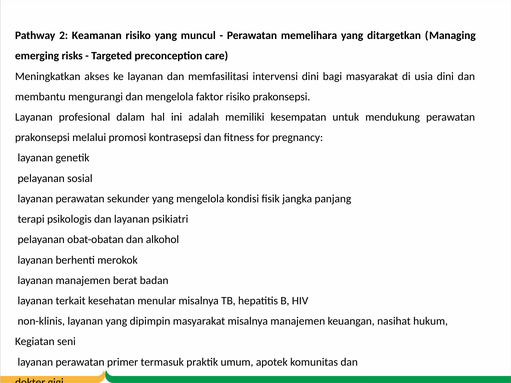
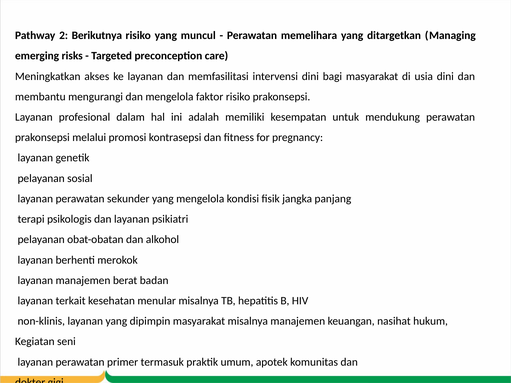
Keamanan: Keamanan -> Berikutnya (97, 35)
